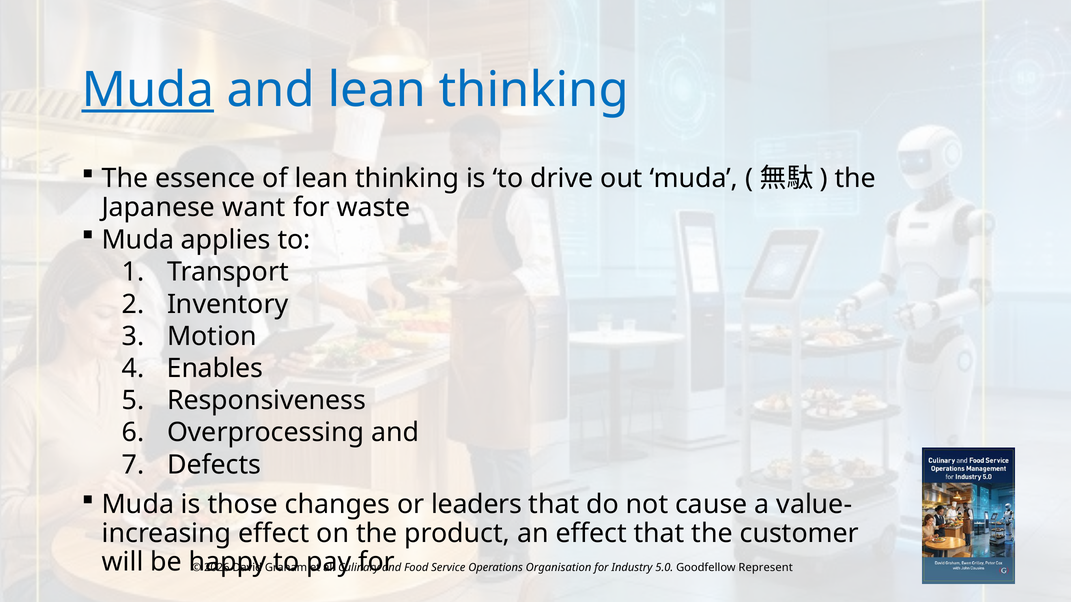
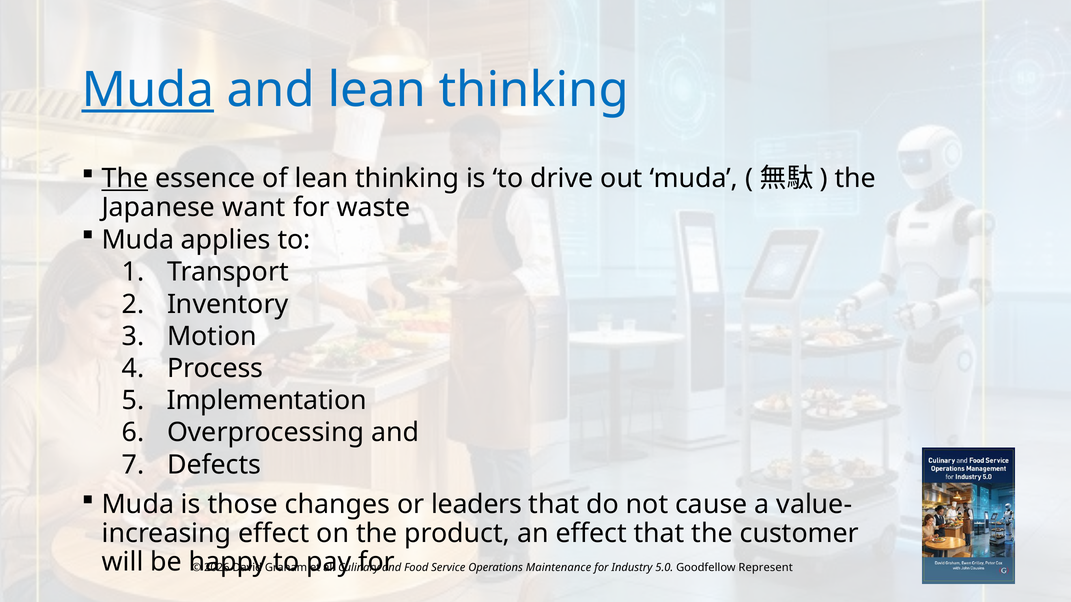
The underline: none -> present (125, 179)
Enables: Enables -> Process (215, 369)
Responsiveness: Responsiveness -> Implementation (267, 401)
Organisation: Organisation -> Maintenance (559, 568)
